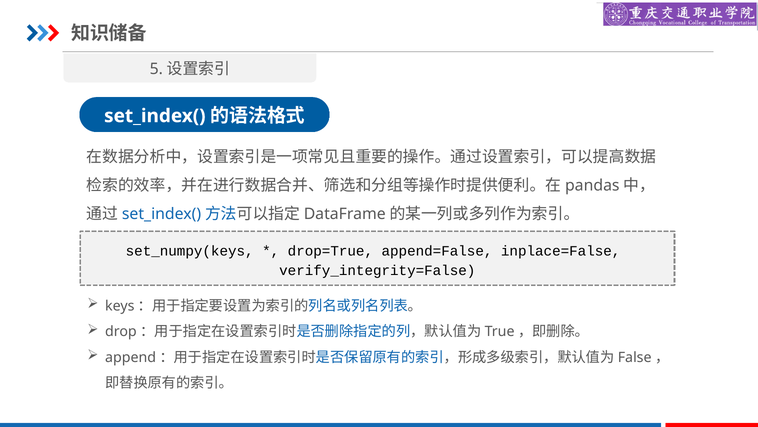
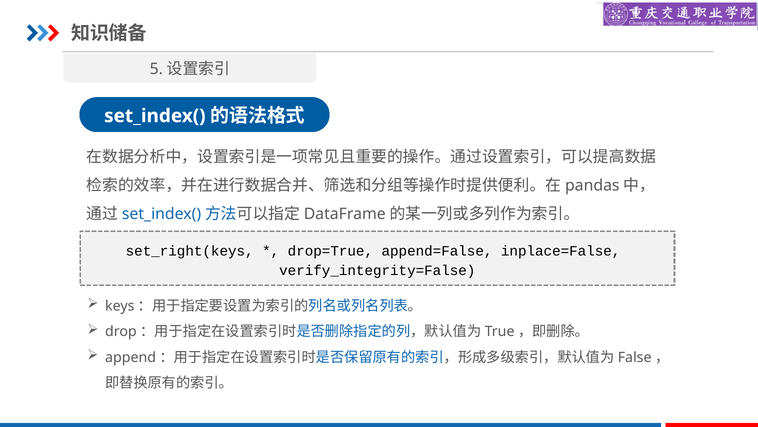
set_numpy(keys: set_numpy(keys -> set_right(keys (190, 251)
